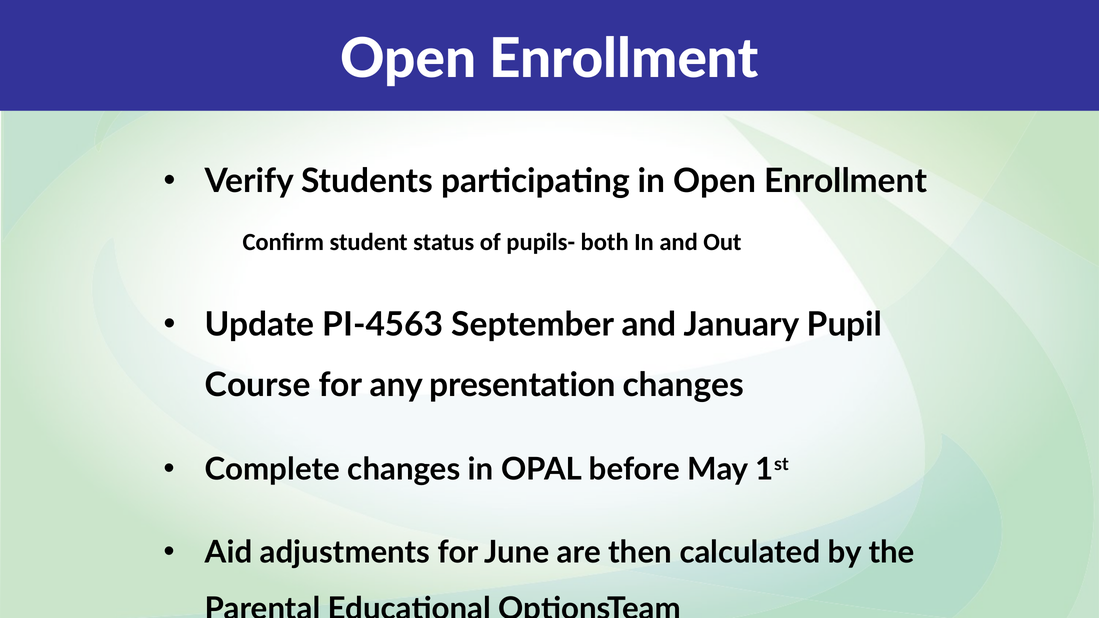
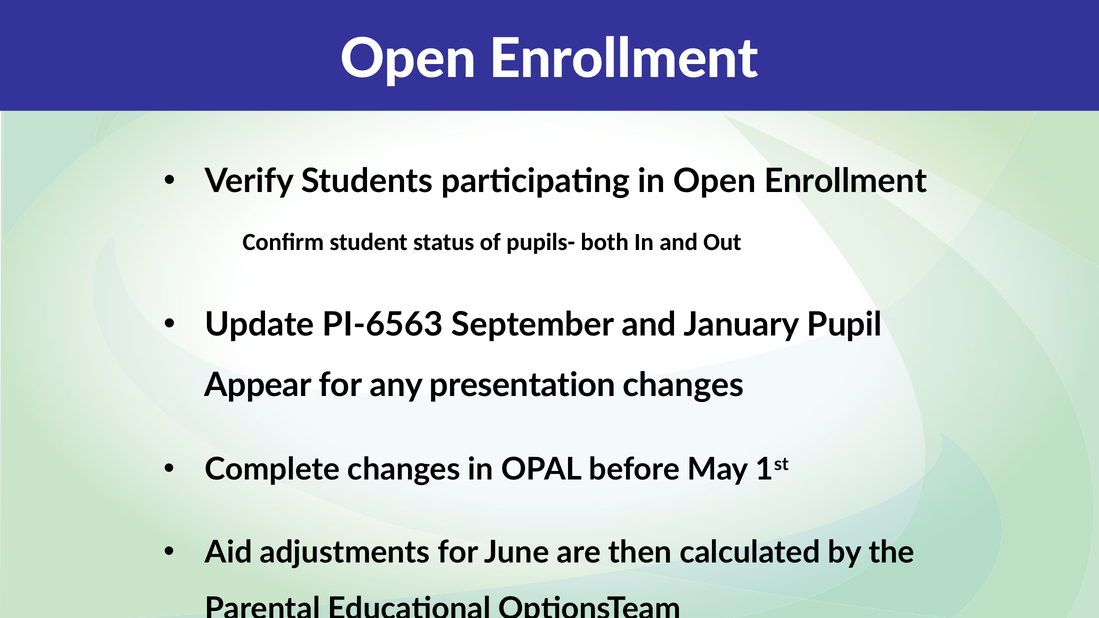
PI-4563: PI-4563 -> PI-6563 (383, 325)
Course: Course -> Appear (258, 385)
